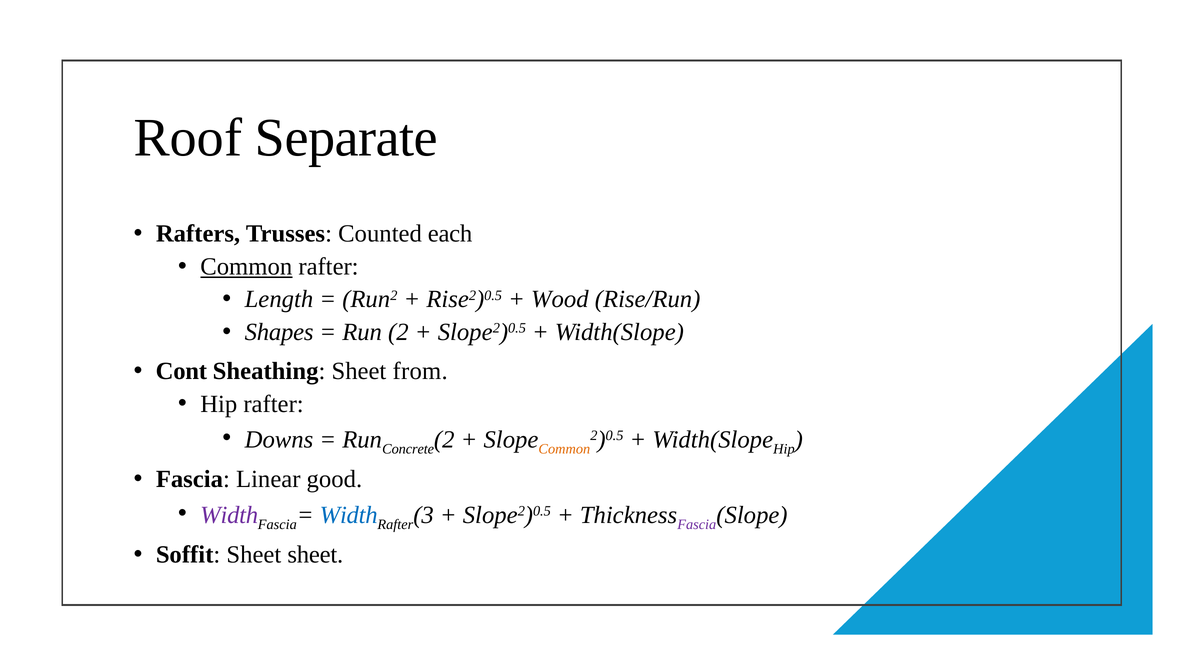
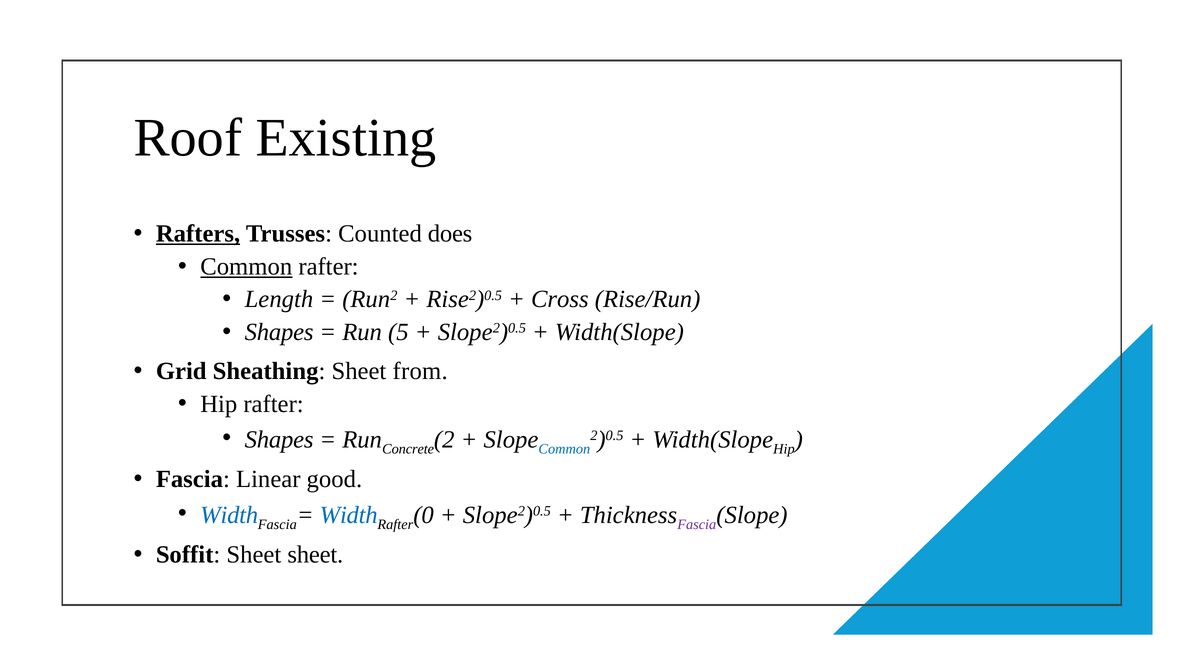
Separate: Separate -> Existing (346, 138)
Rafters underline: none -> present (198, 234)
each: each -> does (450, 234)
Wood: Wood -> Cross (560, 299)
Run 2: 2 -> 5 (398, 332)
Cont: Cont -> Grid (181, 371)
Downs: Downs -> Shapes (279, 440)
Common colour: orange -> blue (564, 449)
Width colour: purple -> blue (229, 515)
3: 3 -> 0 (424, 515)
